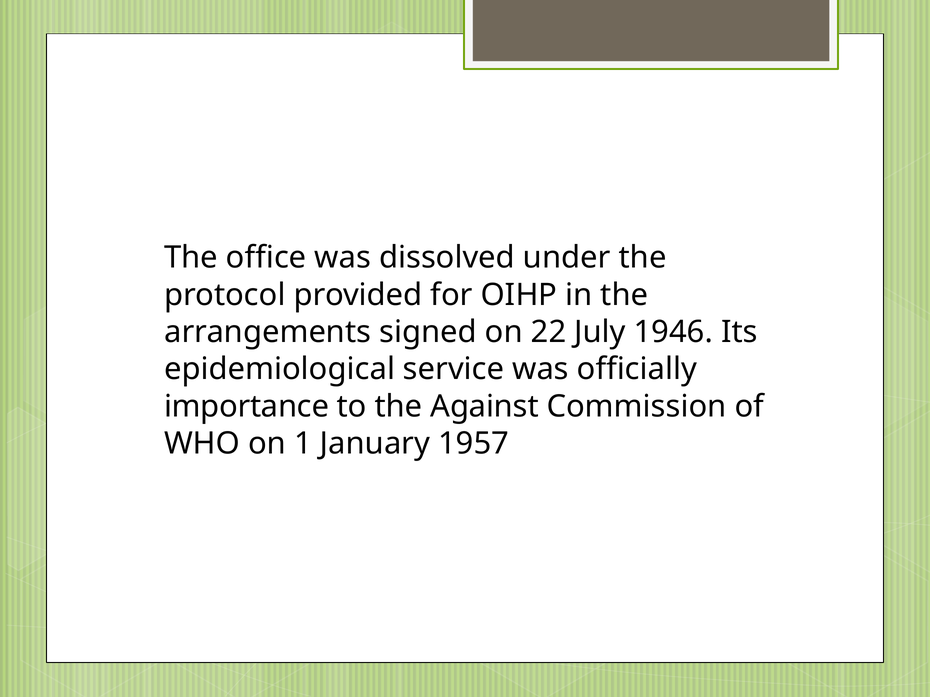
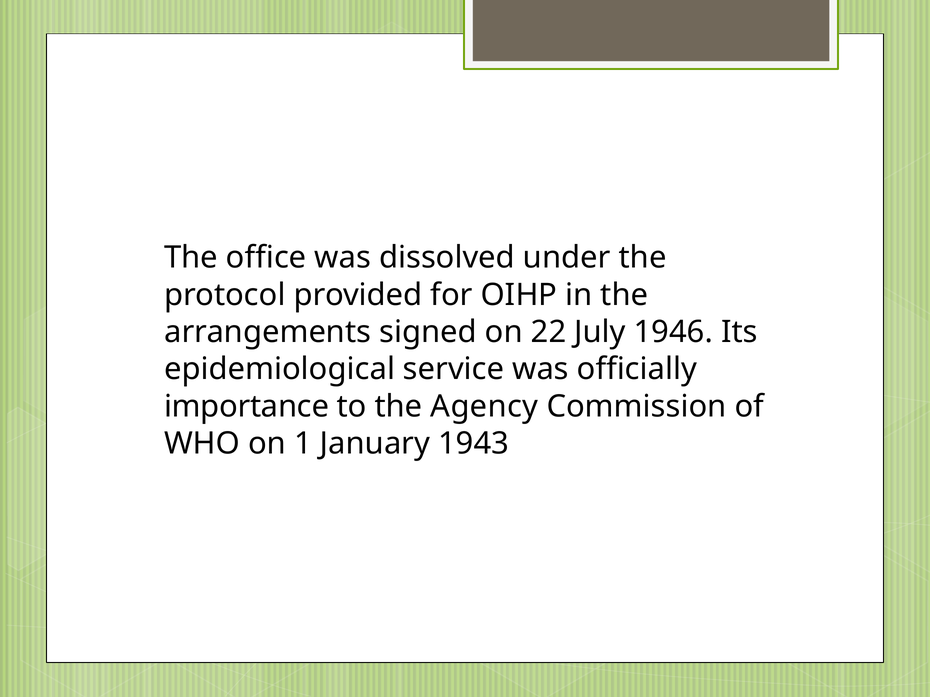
Against: Against -> Agency (484, 407)
1957: 1957 -> 1943 (474, 444)
